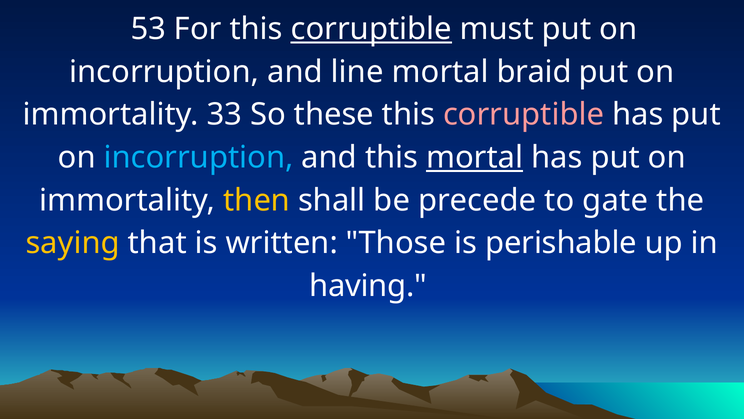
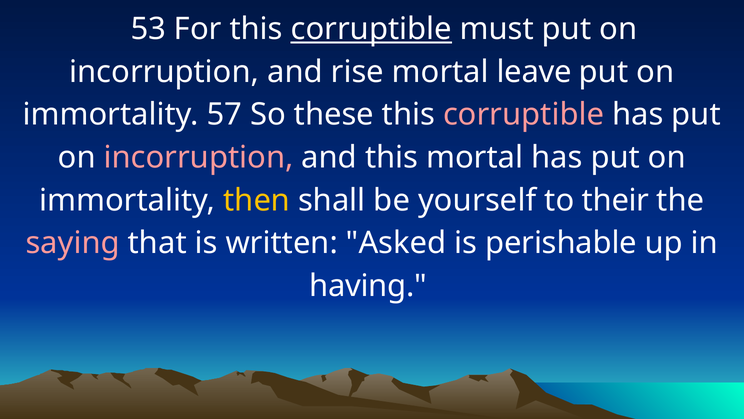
line: line -> rise (357, 72)
braid: braid -> leave (534, 72)
33: 33 -> 57 (224, 115)
incorruption colour: light blue -> pink (199, 157)
mortal underline: present -> none (475, 157)
precede: precede -> yourself (477, 200)
gate: gate -> their (616, 200)
saying colour: yellow -> pink (73, 243)
Those: Those -> Asked (396, 243)
